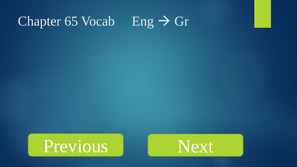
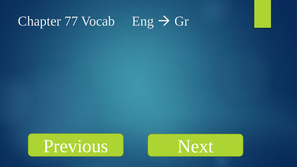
65: 65 -> 77 (71, 21)
